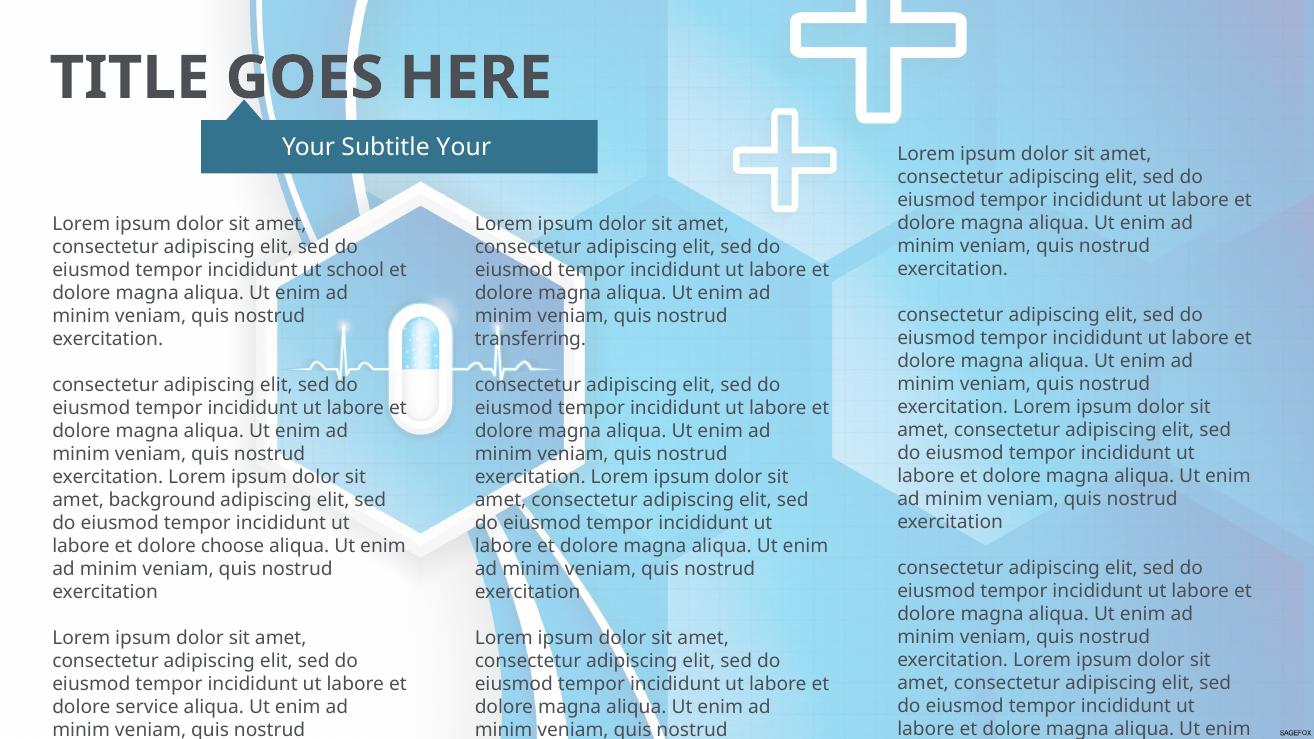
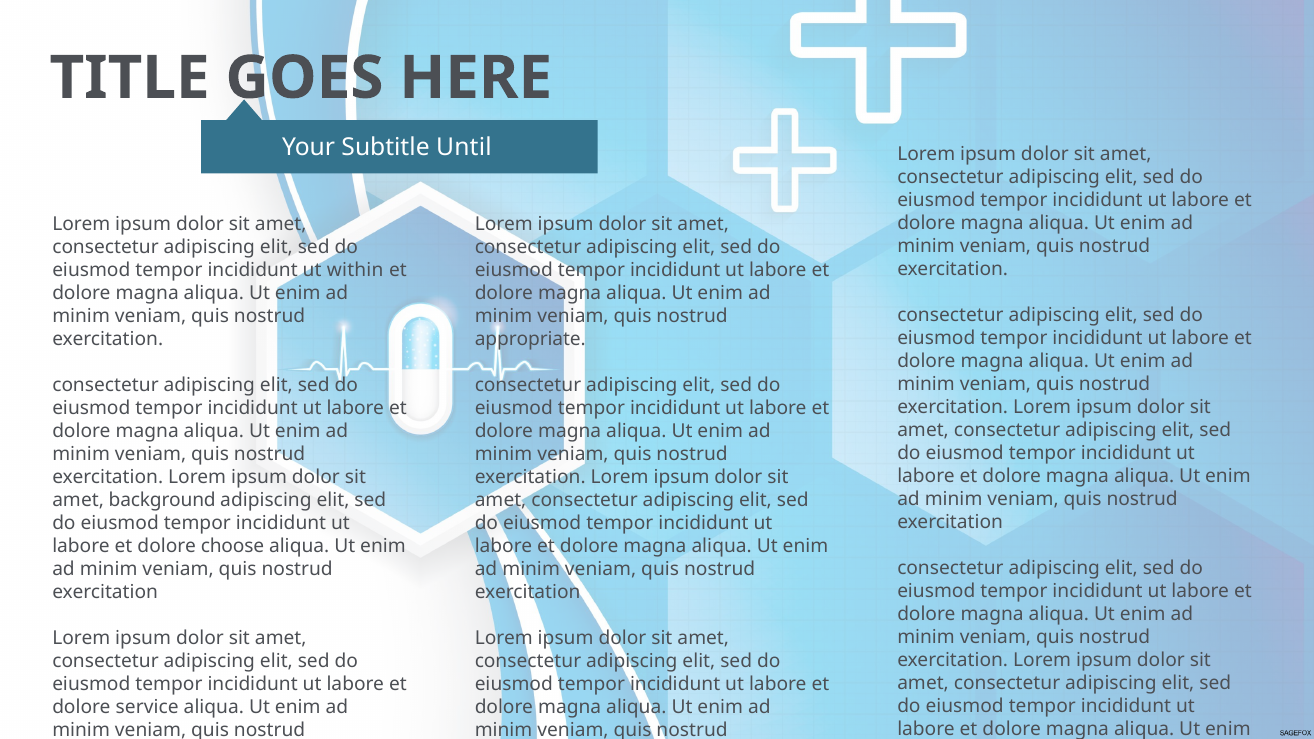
Subtitle Your: Your -> Until (464, 147)
school: school -> within (355, 270)
transferring: transferring -> appropriate (530, 339)
